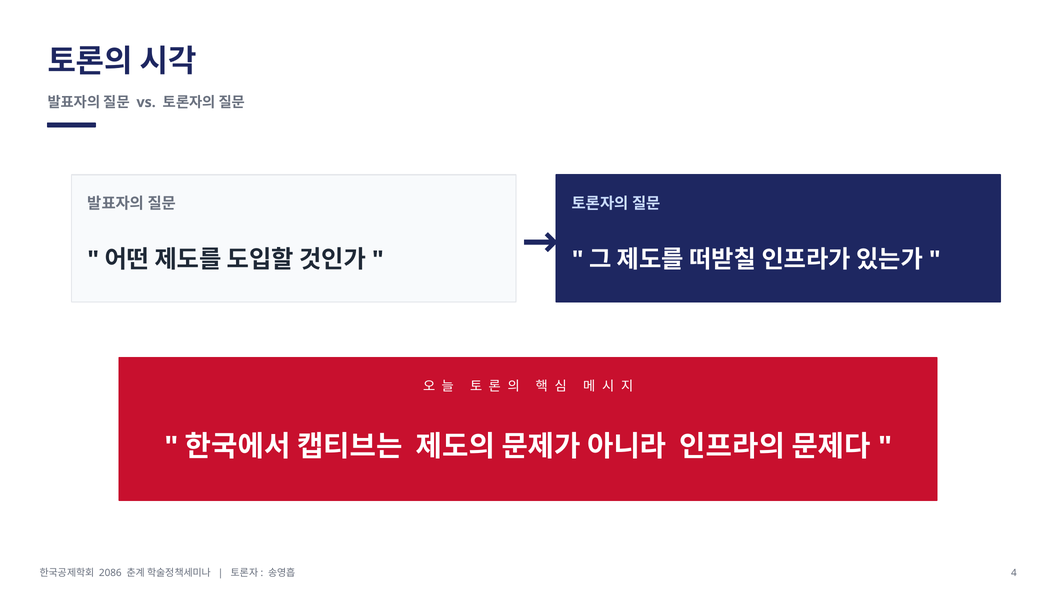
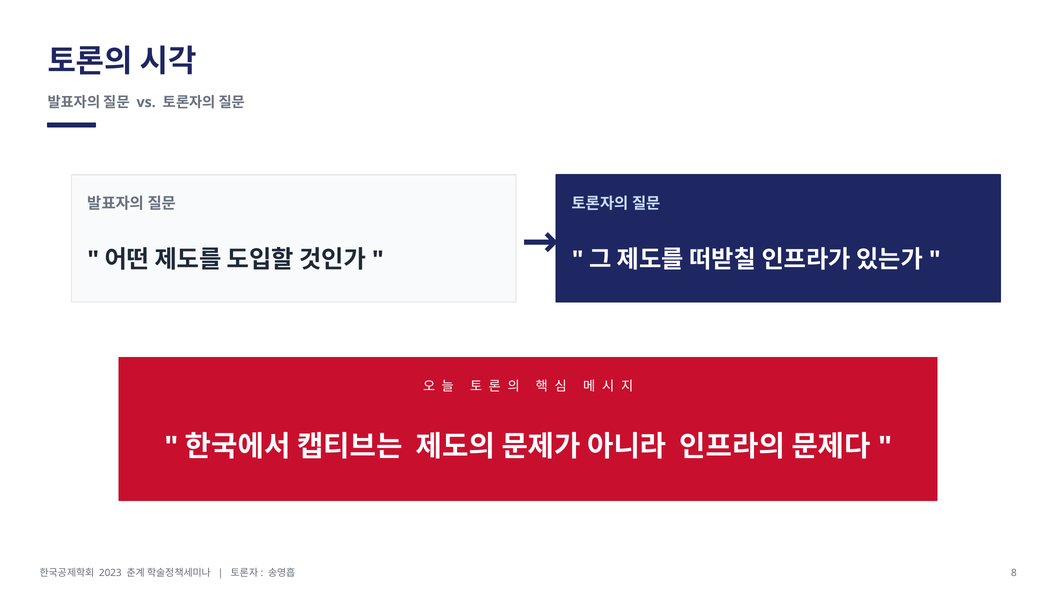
2086: 2086 -> 2023 (110, 573)
4: 4 -> 8 (1014, 573)
